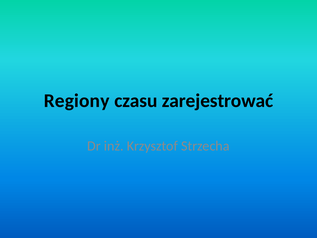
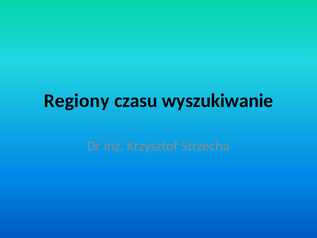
zarejestrować: zarejestrować -> wyszukiwanie (218, 101)
